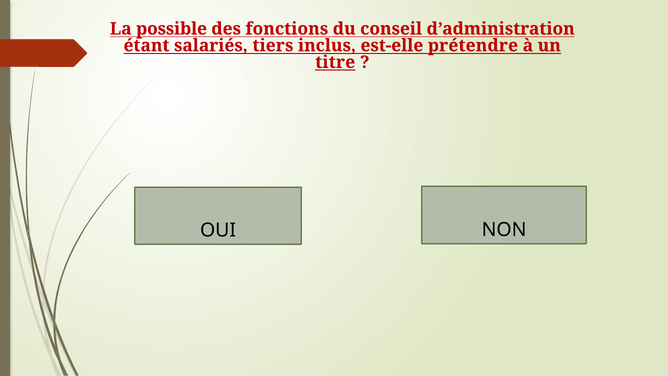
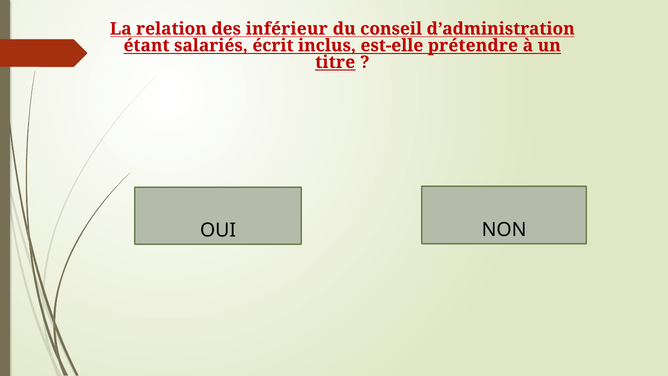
possible: possible -> relation (171, 29)
fonctions: fonctions -> inférieur (287, 29)
tiers: tiers -> écrit (273, 45)
